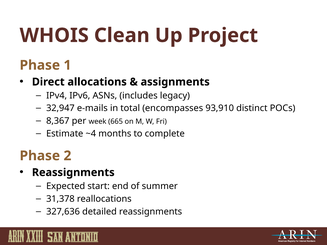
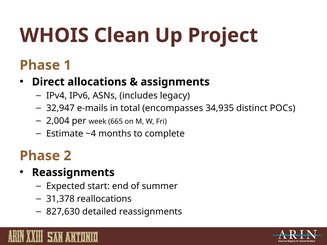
93,910: 93,910 -> 34,935 (220, 108)
8,367: 8,367 -> 2,004 (58, 121)
327,636: 327,636 -> 827,630 (63, 212)
